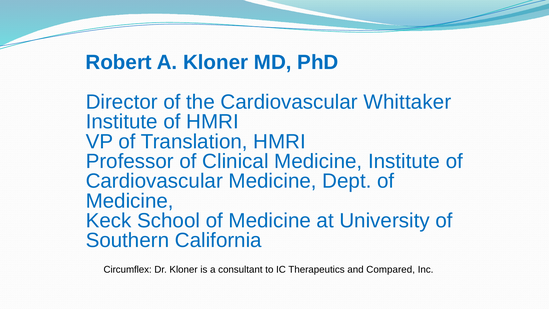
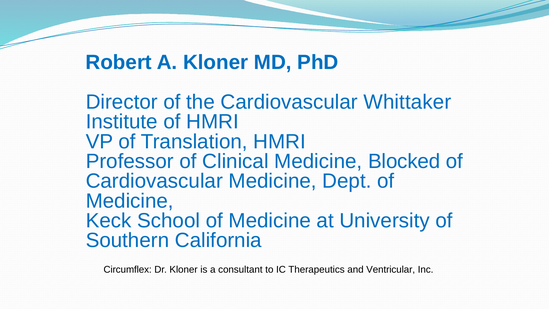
Medicine Institute: Institute -> Blocked (404, 161)
Compared: Compared -> Ventricular (391, 269)
